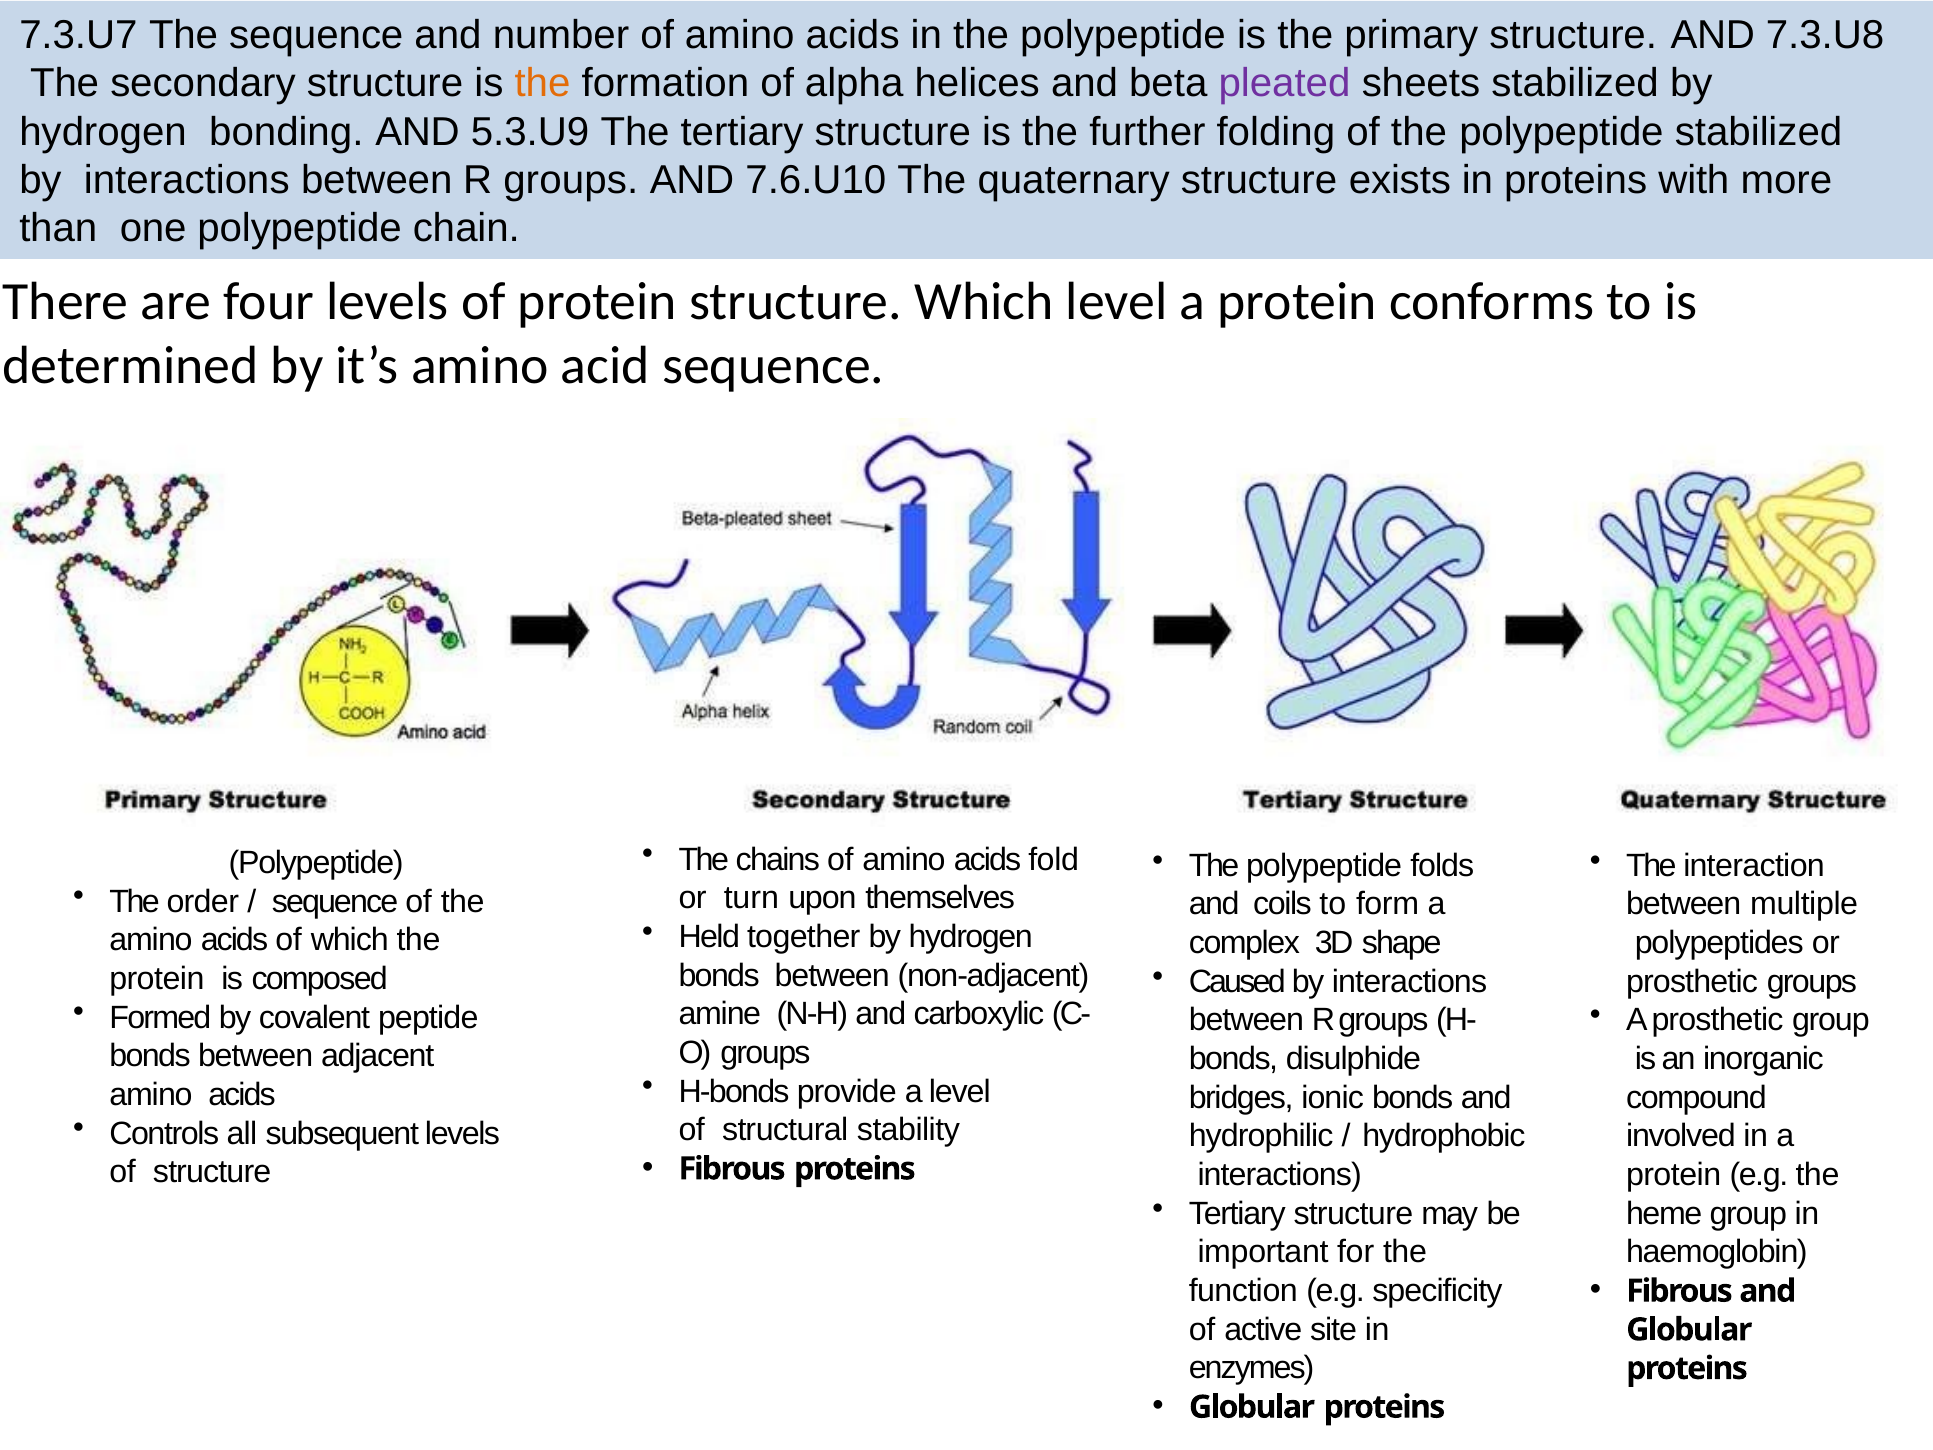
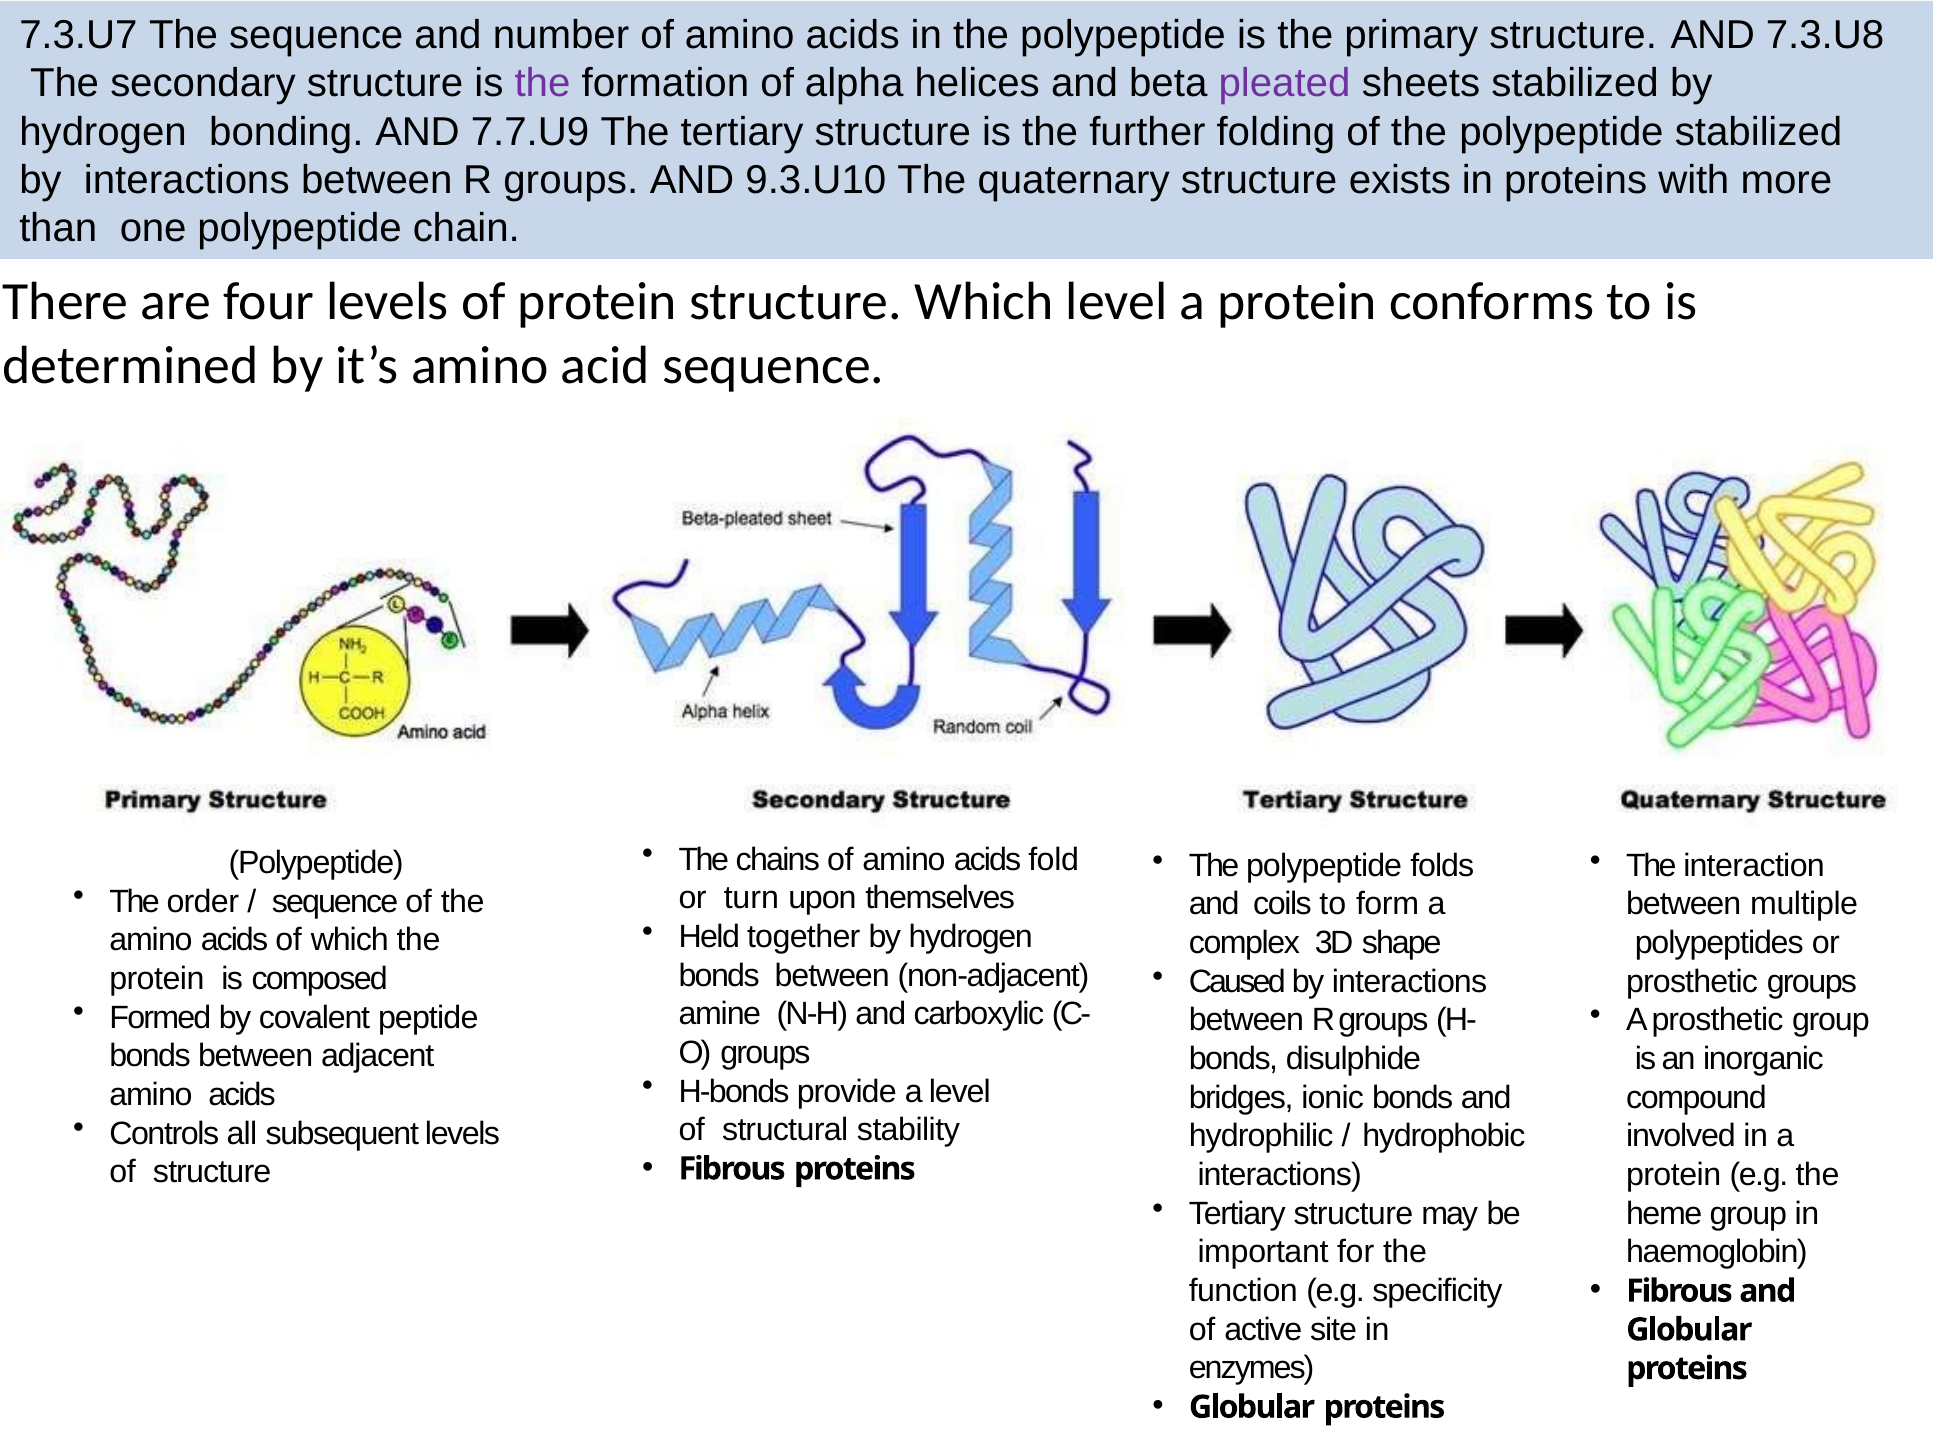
the colour: orange -> purple (543, 84)
5.3.U9: 5.3.U9 -> 7.7.U9 (530, 132)
7.6.U10: 7.6.U10 -> 9.3.U10 (816, 180)
